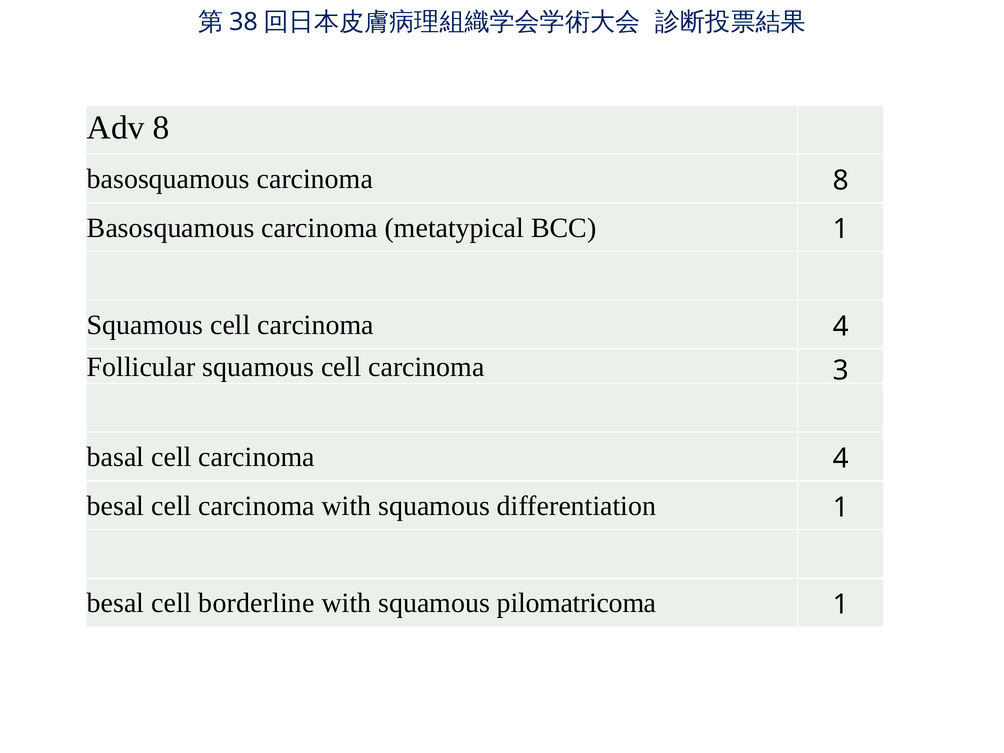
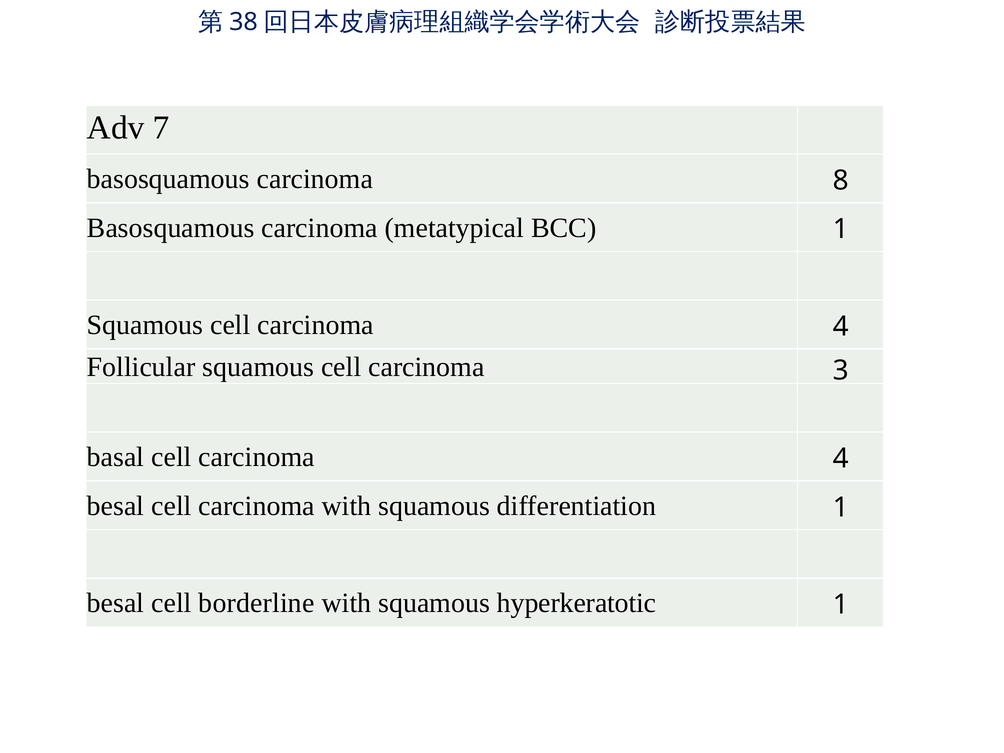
Adv 8: 8 -> 7 (161, 128)
pilomatricoma: pilomatricoma -> hyperkeratotic (577, 603)
